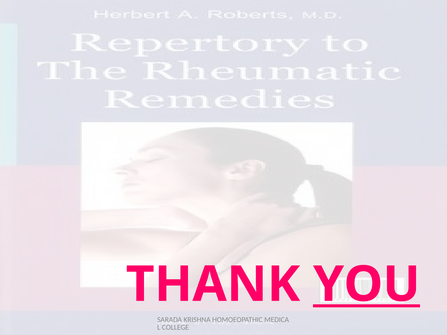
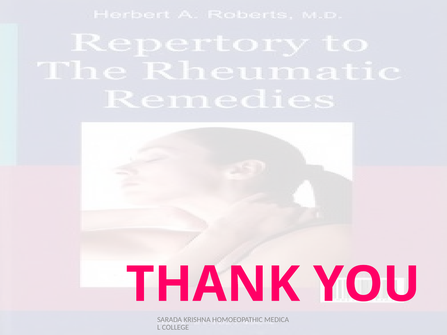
YOU underline: present -> none (367, 285)
